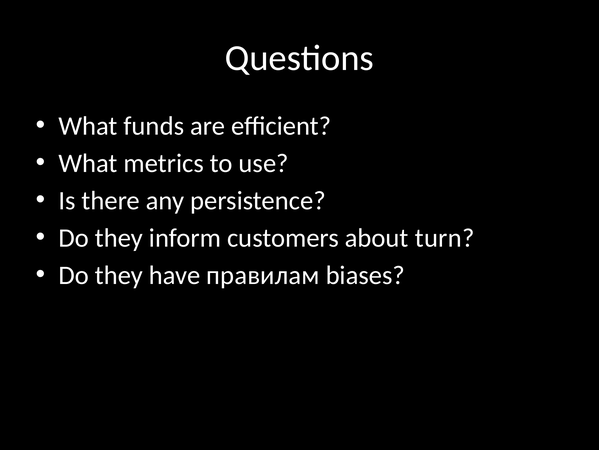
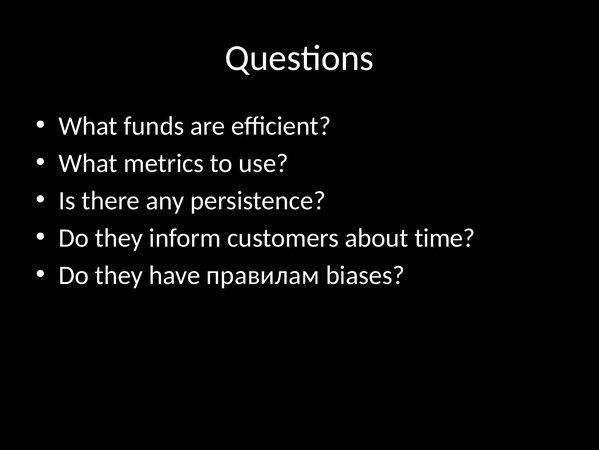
turn: turn -> time (445, 238)
